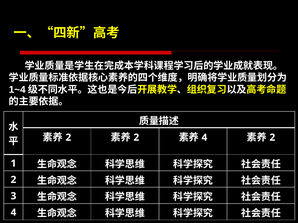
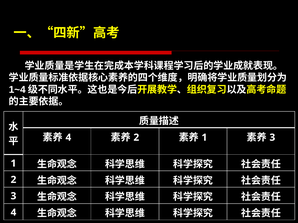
2: 2 -> 4 (68, 138)
4: 4 -> 1 (204, 138)
2: 2 -> 3 (272, 138)
